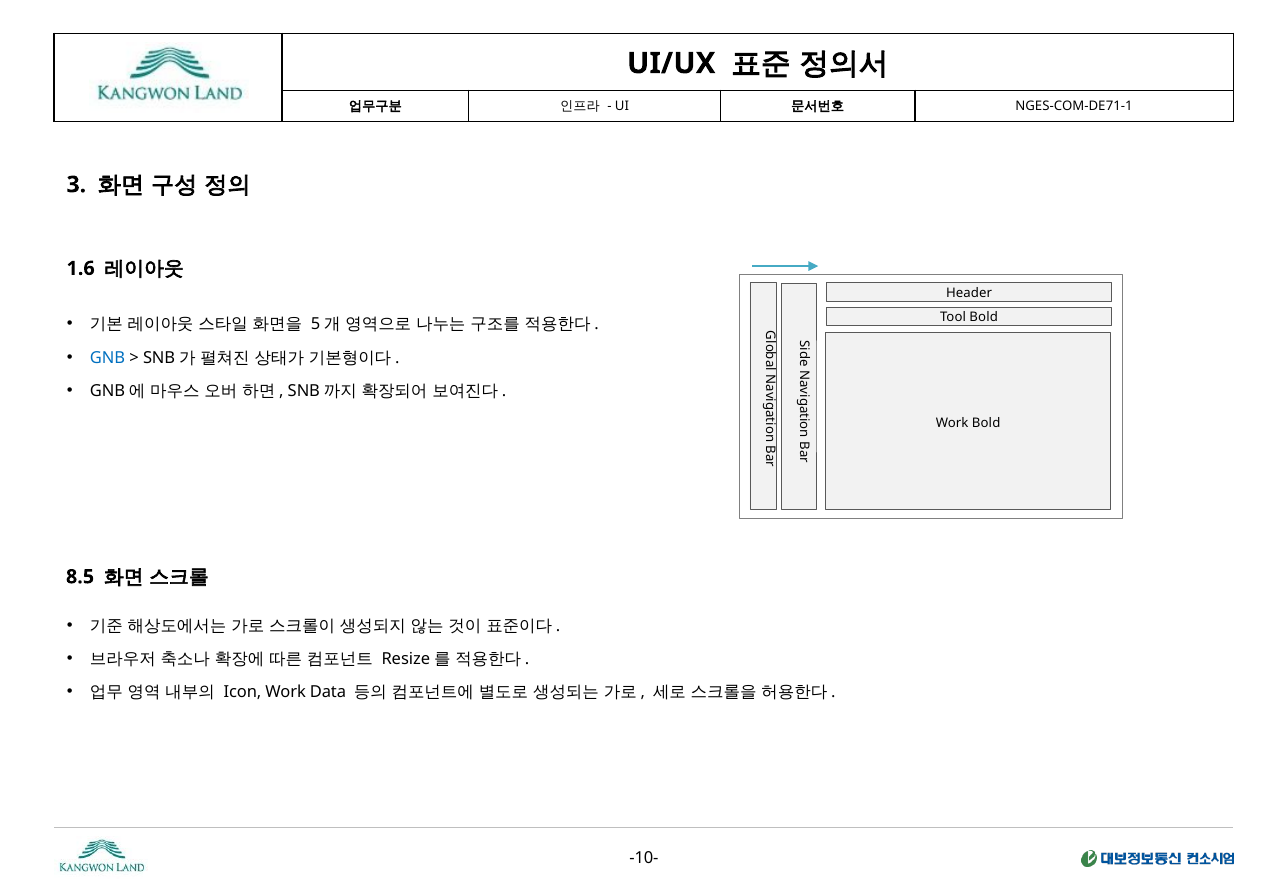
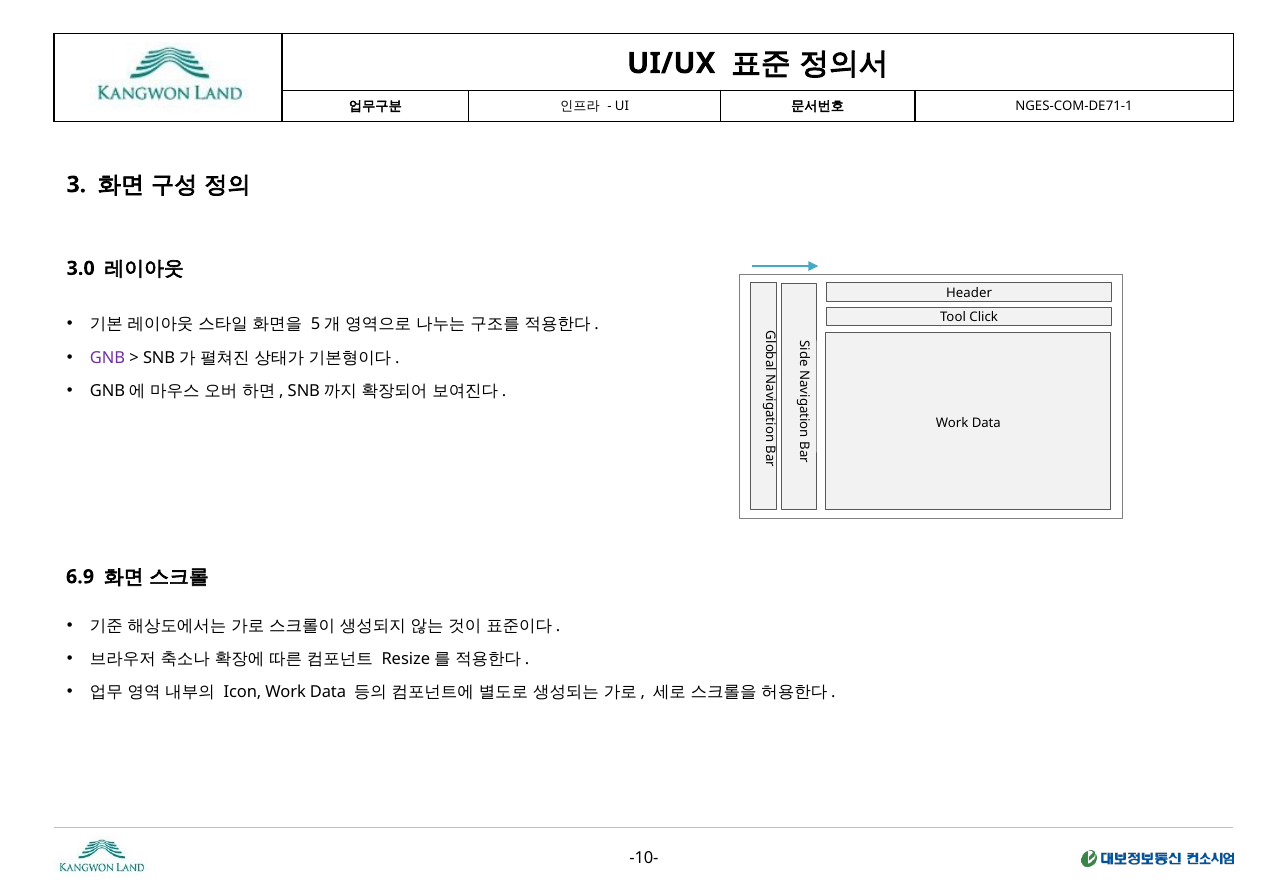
1.6: 1.6 -> 3.0 (81, 268)
Tool Bold: Bold -> Click (984, 317)
GNB colour: blue -> purple (108, 357)
Bold: Bold -> Data (986, 423)
8.5: 8.5 -> 6.9 (80, 577)
